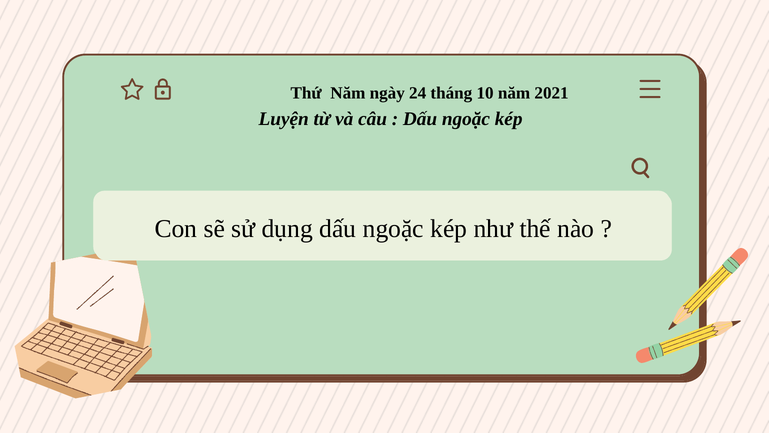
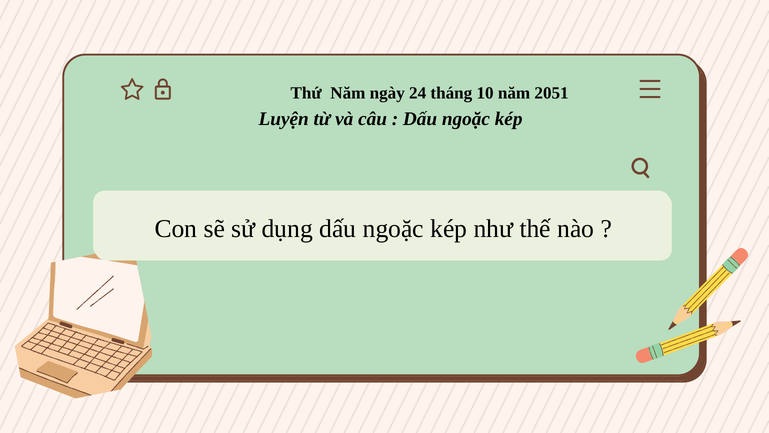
2021: 2021 -> 2051 (552, 93)
